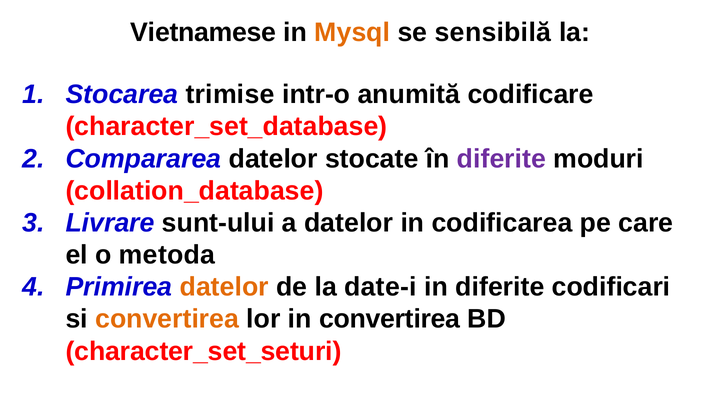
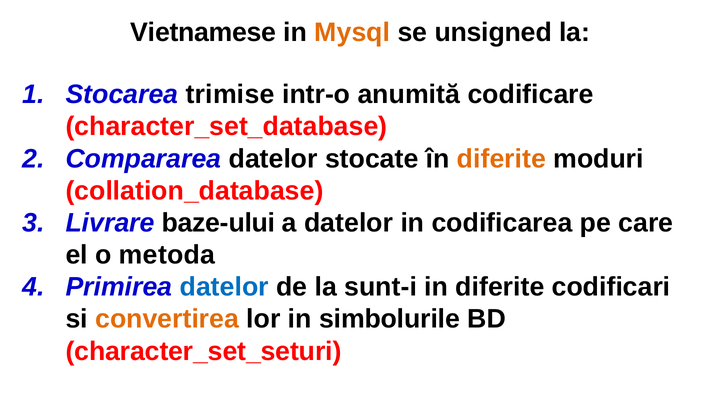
sensibilă: sensibilă -> unsigned (493, 32)
diferite colour: purple -> orange (501, 159)
sunt-ului: sunt-ului -> baze-ului (218, 223)
datelor colour: orange -> blue (224, 287)
date-i: date-i -> sunt-i (381, 287)
in convertirea: convertirea -> simbolurile (390, 319)
